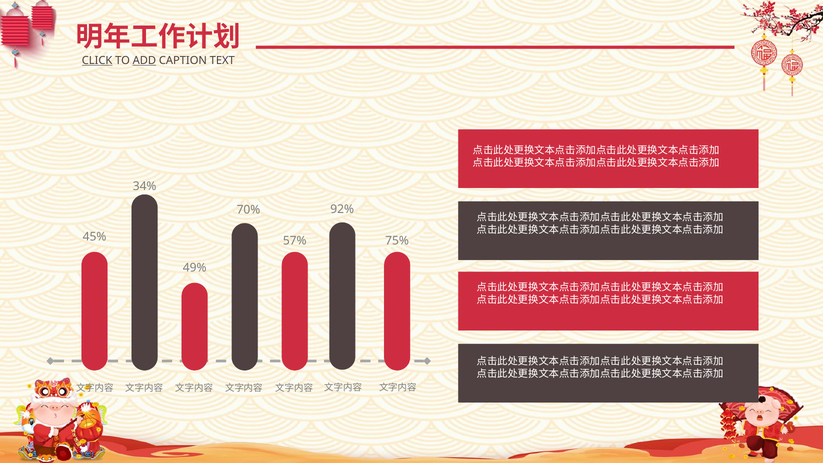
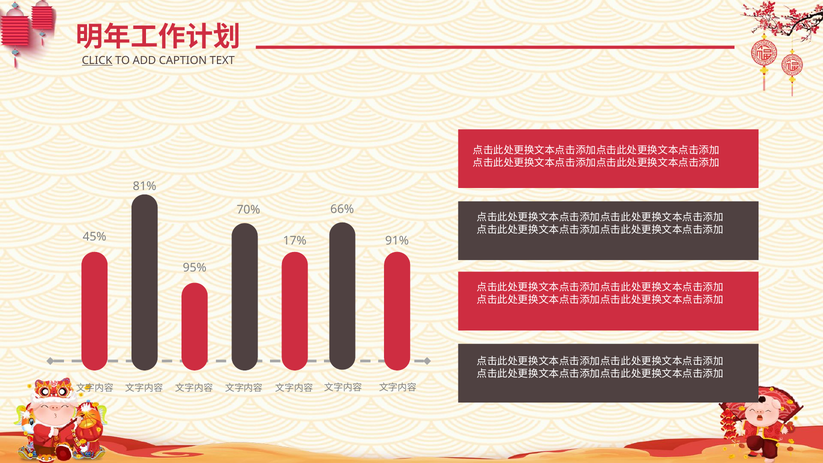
ADD underline: present -> none (144, 60)
34%: 34% -> 81% (145, 186)
92%: 92% -> 66% (342, 209)
57%: 57% -> 17% (295, 241)
75%: 75% -> 91% (397, 241)
49%: 49% -> 95% (195, 268)
